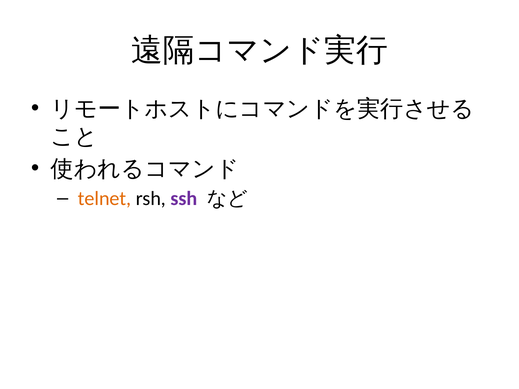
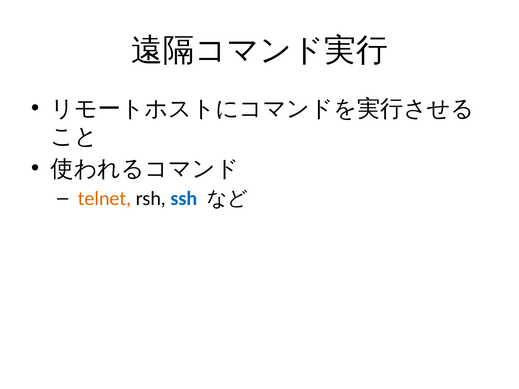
ssh colour: purple -> blue (184, 199)
